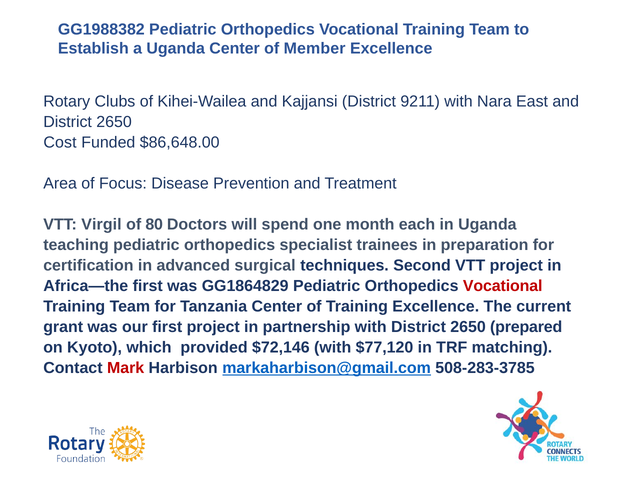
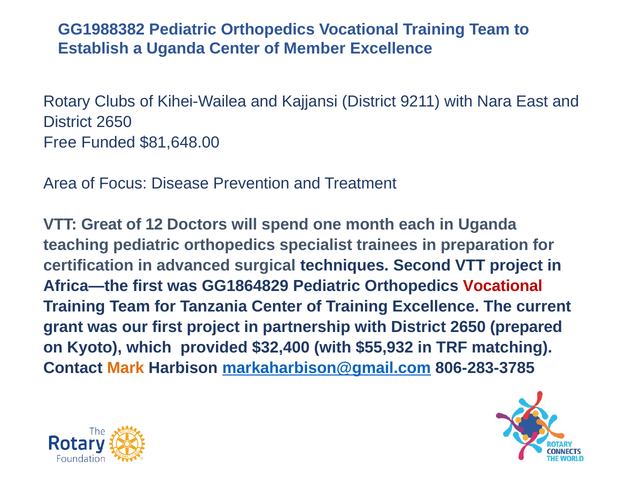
Cost: Cost -> Free (60, 142)
$86,648.00: $86,648.00 -> $81,648.00 (180, 142)
Virgil: Virgil -> Great (102, 224)
80: 80 -> 12 (154, 224)
$72,146: $72,146 -> $32,400 (281, 347)
$77,120: $77,120 -> $55,932 (384, 347)
Mark colour: red -> orange (126, 368)
508-283-3785: 508-283-3785 -> 806-283-3785 (485, 368)
